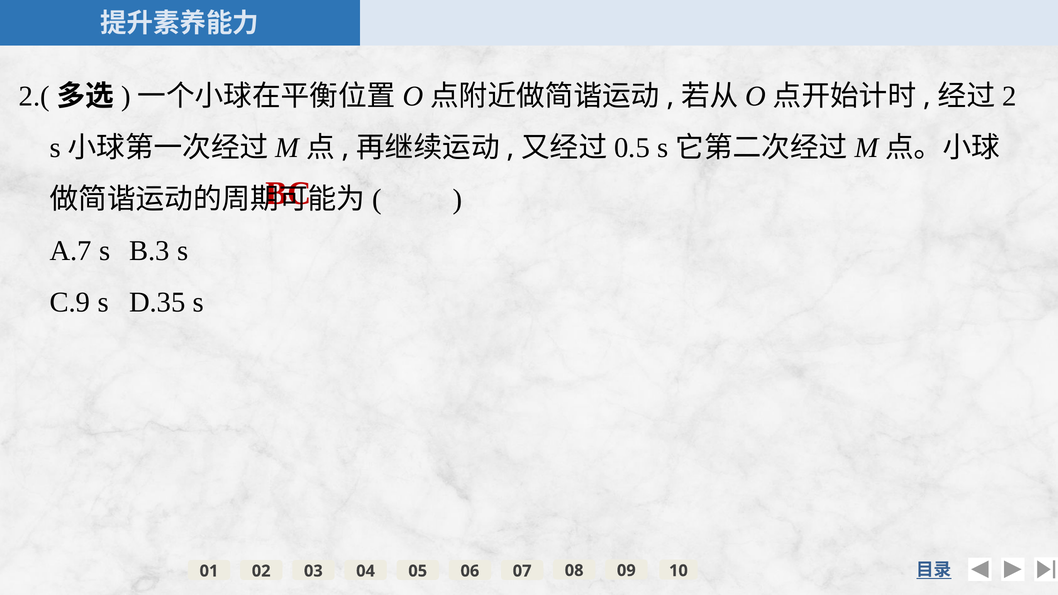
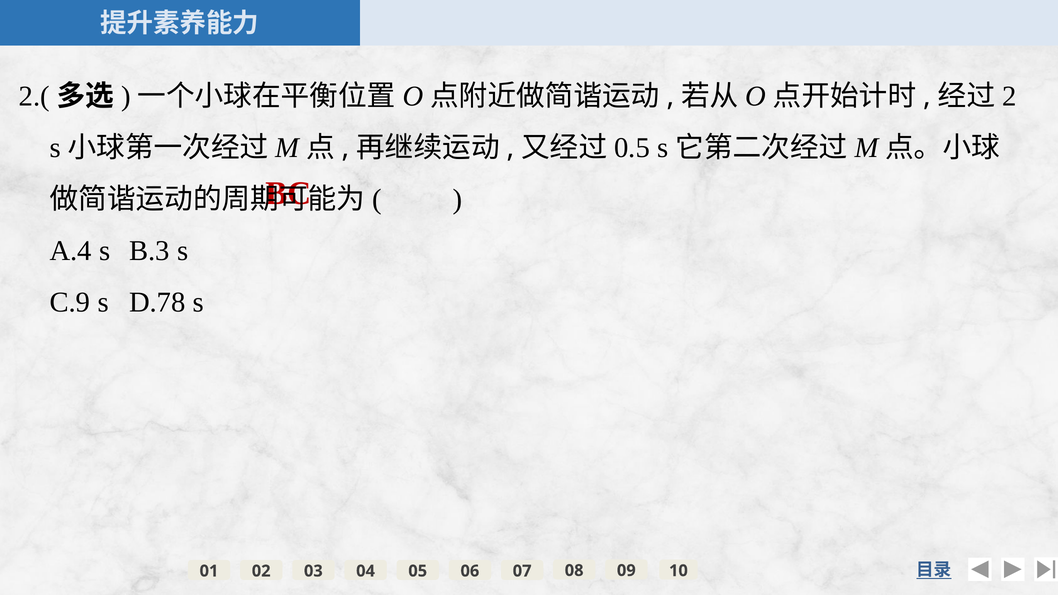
A.7: A.7 -> A.4 (71, 251)
D.35: D.35 -> D.78 (157, 302)
